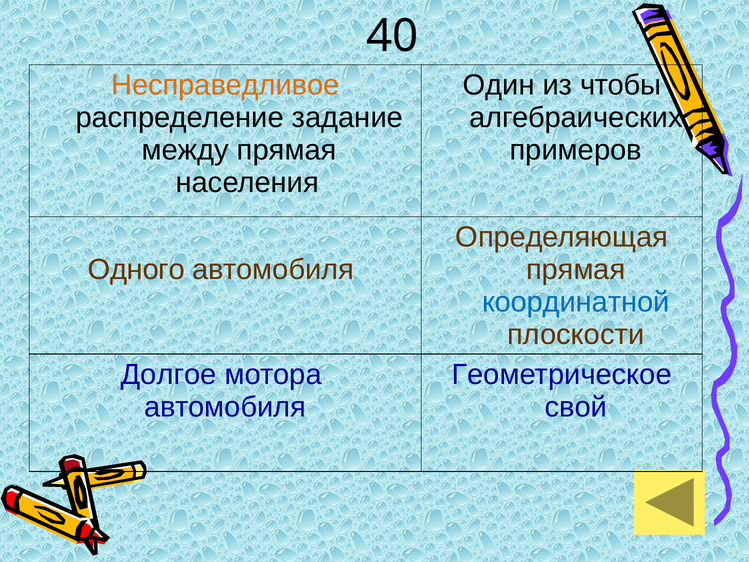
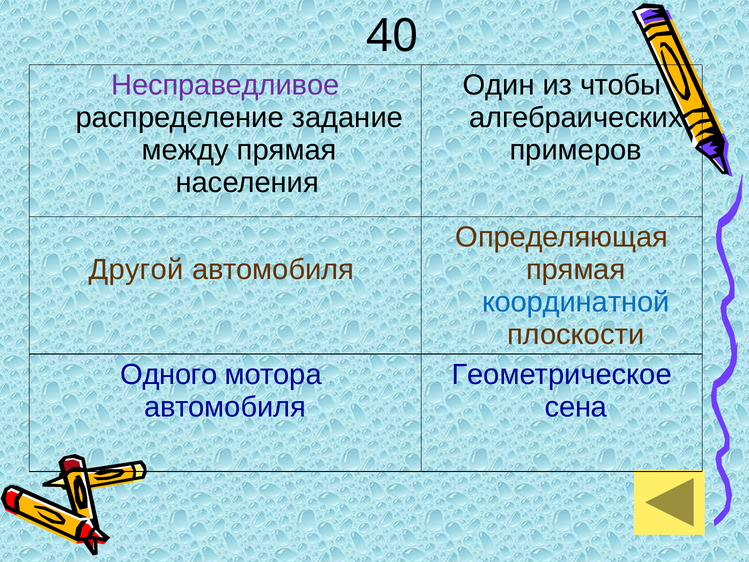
Несправедливое colour: orange -> purple (225, 85)
Одного: Одного -> Другой (136, 269)
Долгое: Долгое -> Одного (169, 374)
свой: свой -> сена (576, 407)
